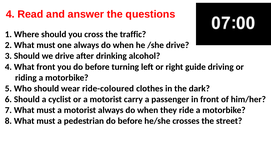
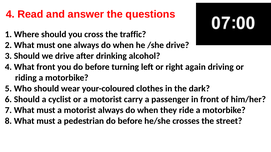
guide: guide -> again (195, 67)
ride-coloured: ride-coloured -> your-coloured (108, 89)
